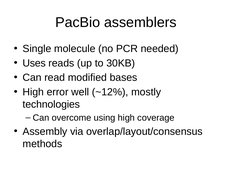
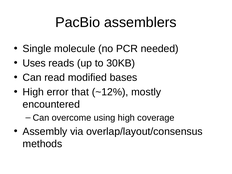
well: well -> that (80, 92)
technologies: technologies -> encountered (51, 104)
